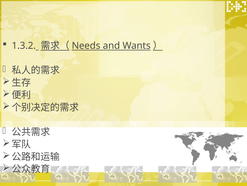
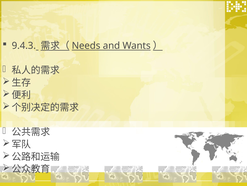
1.3.2: 1.3.2 -> 9.4.3 (24, 46)
